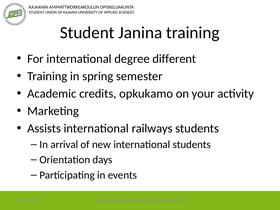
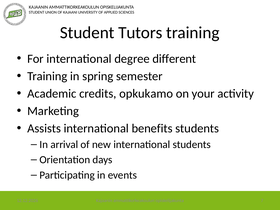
Janina: Janina -> Tutors (140, 33)
railways: railways -> benefits (152, 128)
